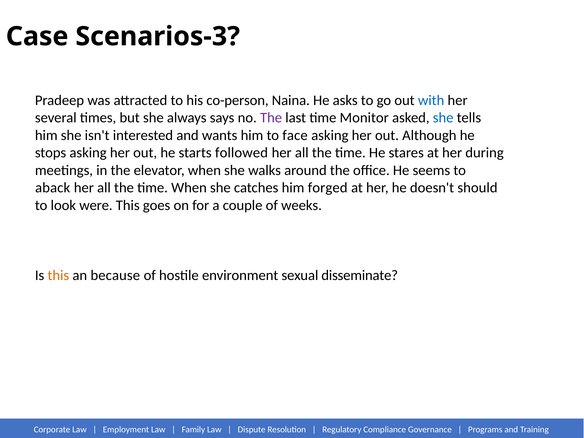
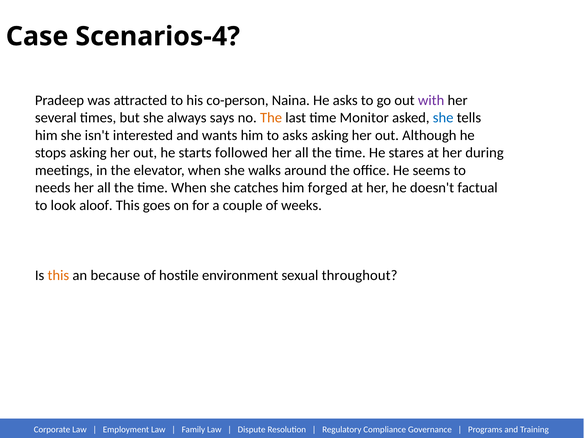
Scenarios-3: Scenarios-3 -> Scenarios-4 (158, 36)
with colour: blue -> purple (431, 100)
The colour: purple -> orange (271, 118)
to face: face -> asks (295, 135)
aback: aback -> needs (53, 188)
should: should -> factual (478, 188)
were: were -> aloof (96, 205)
disseminate: disseminate -> throughout (360, 275)
